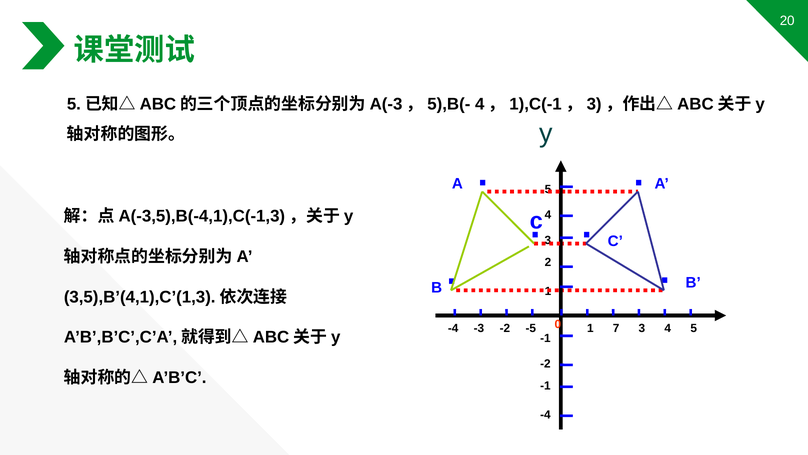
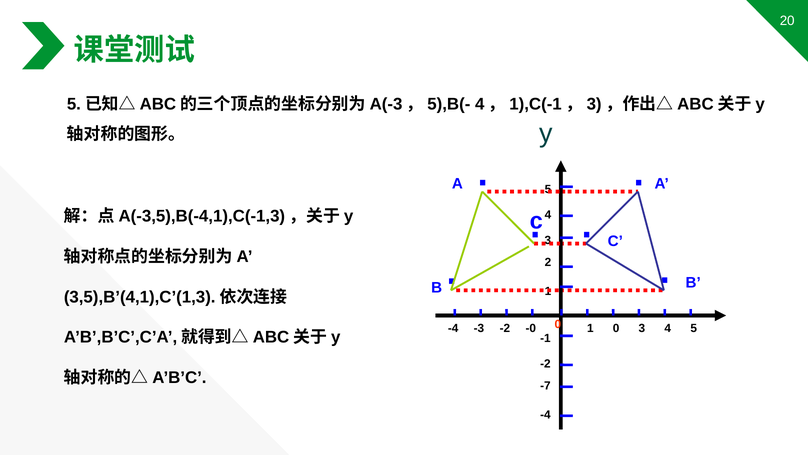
1 7: 7 -> 0 (616, 328)
-5: -5 -> -0 (531, 328)
-1: -1 -> -7 (545, 385)
